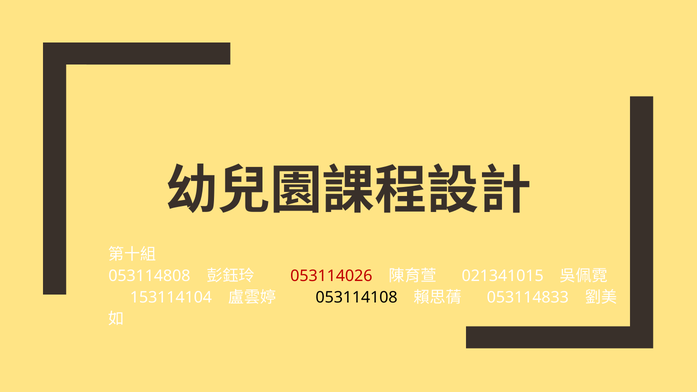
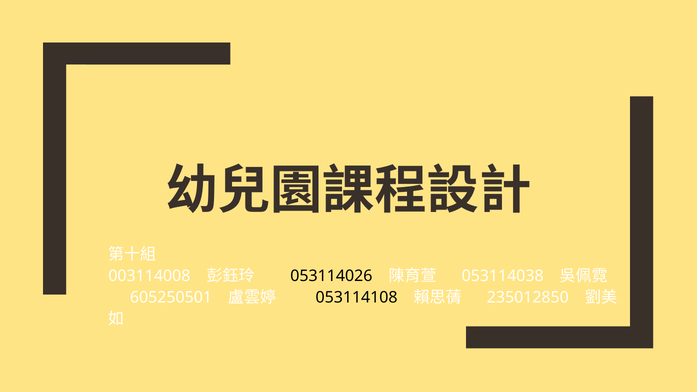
053114808: 053114808 -> 003114008 (149, 276)
053114026 colour: red -> black (331, 276)
021341015: 021341015 -> 053114038 (503, 276)
153114104: 153114104 -> 605250501 (171, 297)
053114833: 053114833 -> 235012850 (528, 297)
